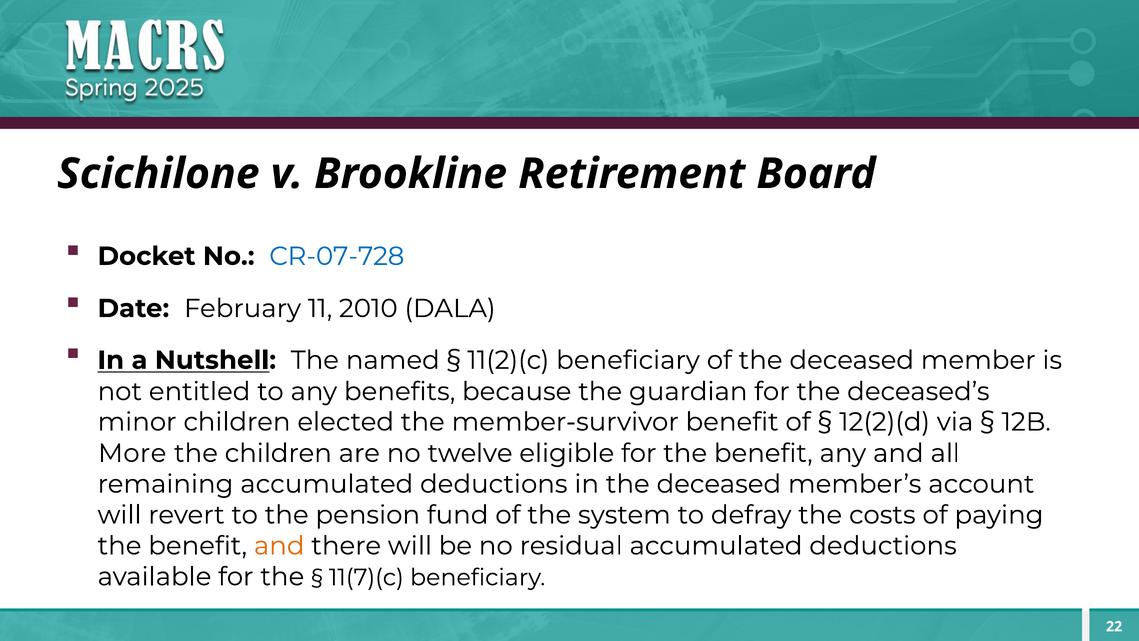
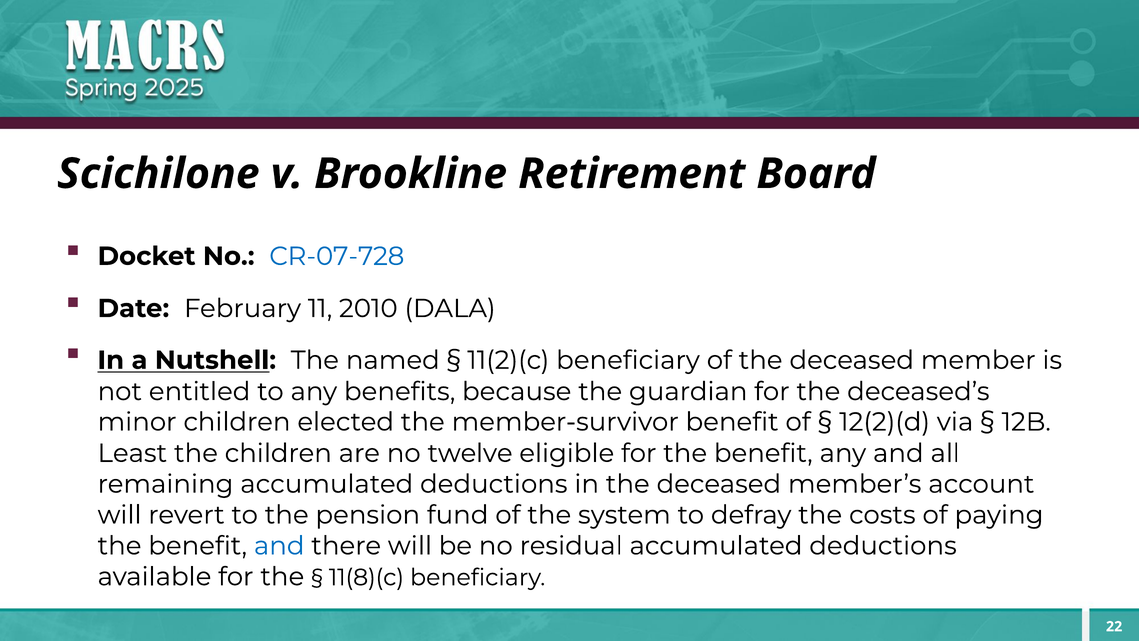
More: More -> Least (132, 453)
and colour: orange -> blue (279, 546)
11(7)(c: 11(7)(c -> 11(8)(c (366, 577)
